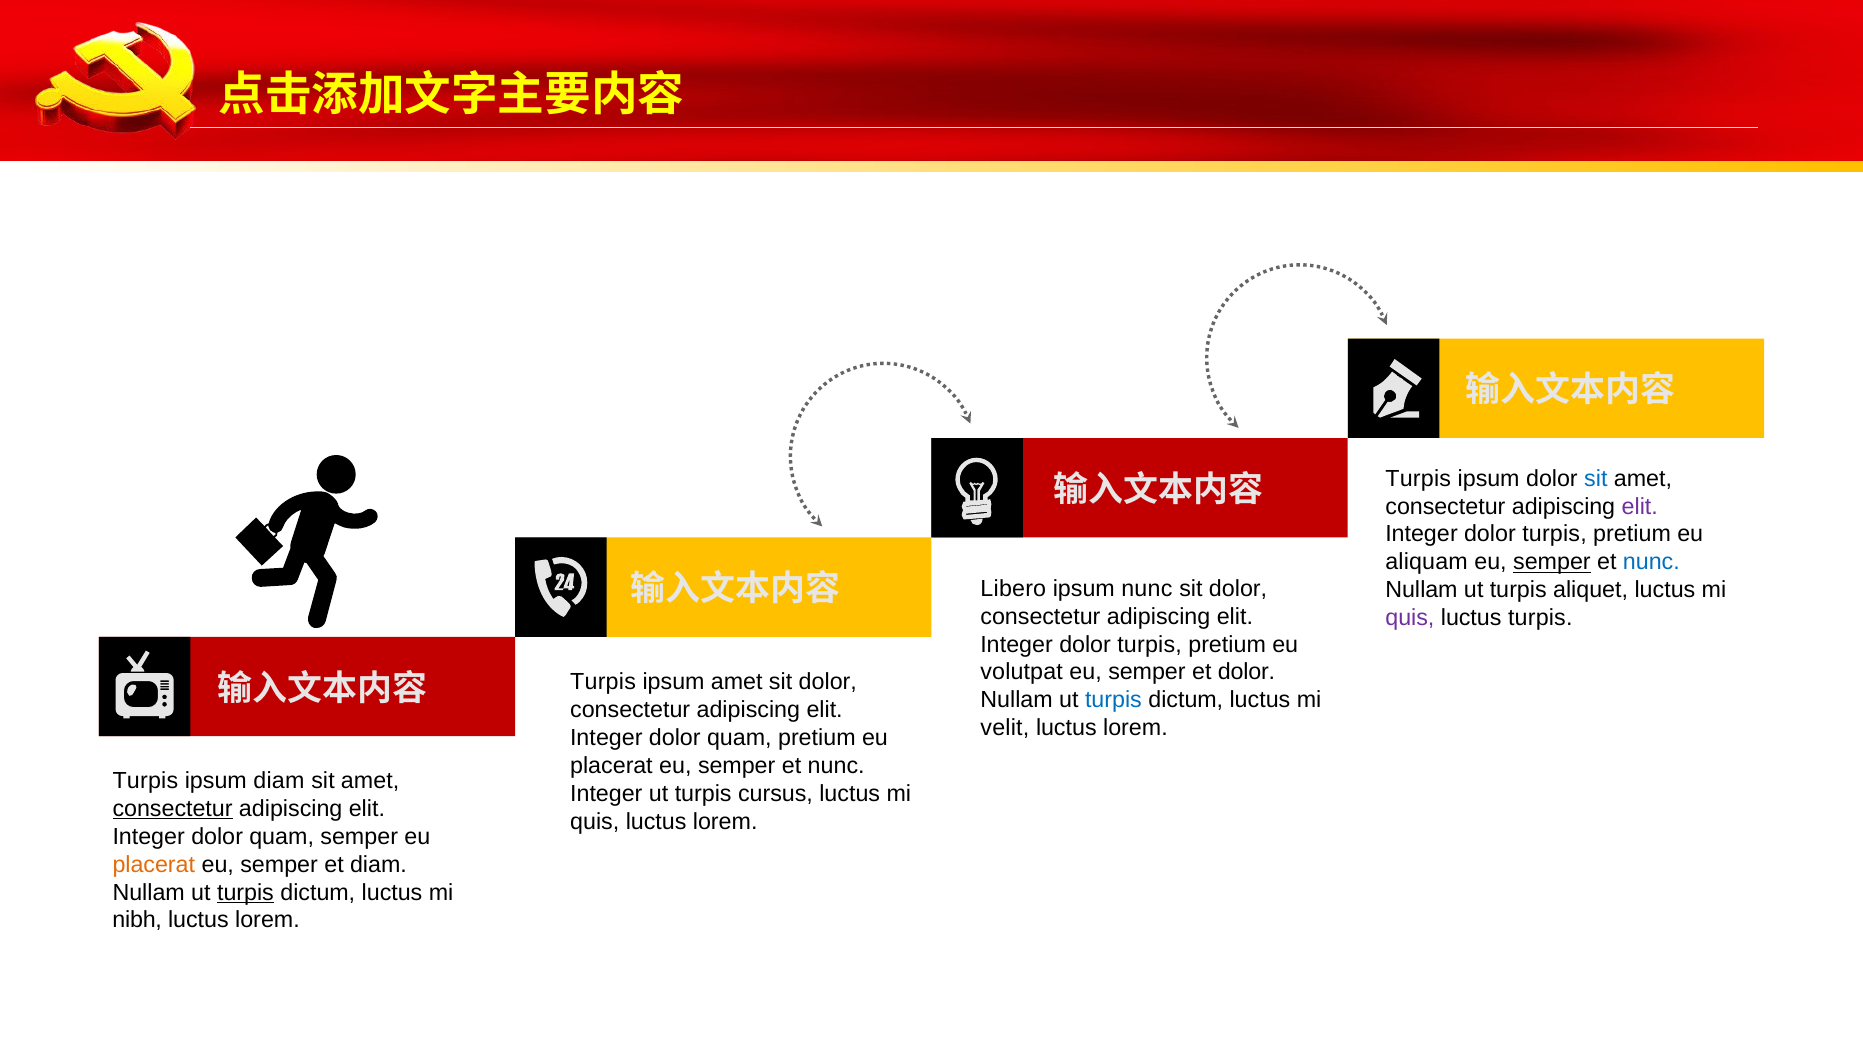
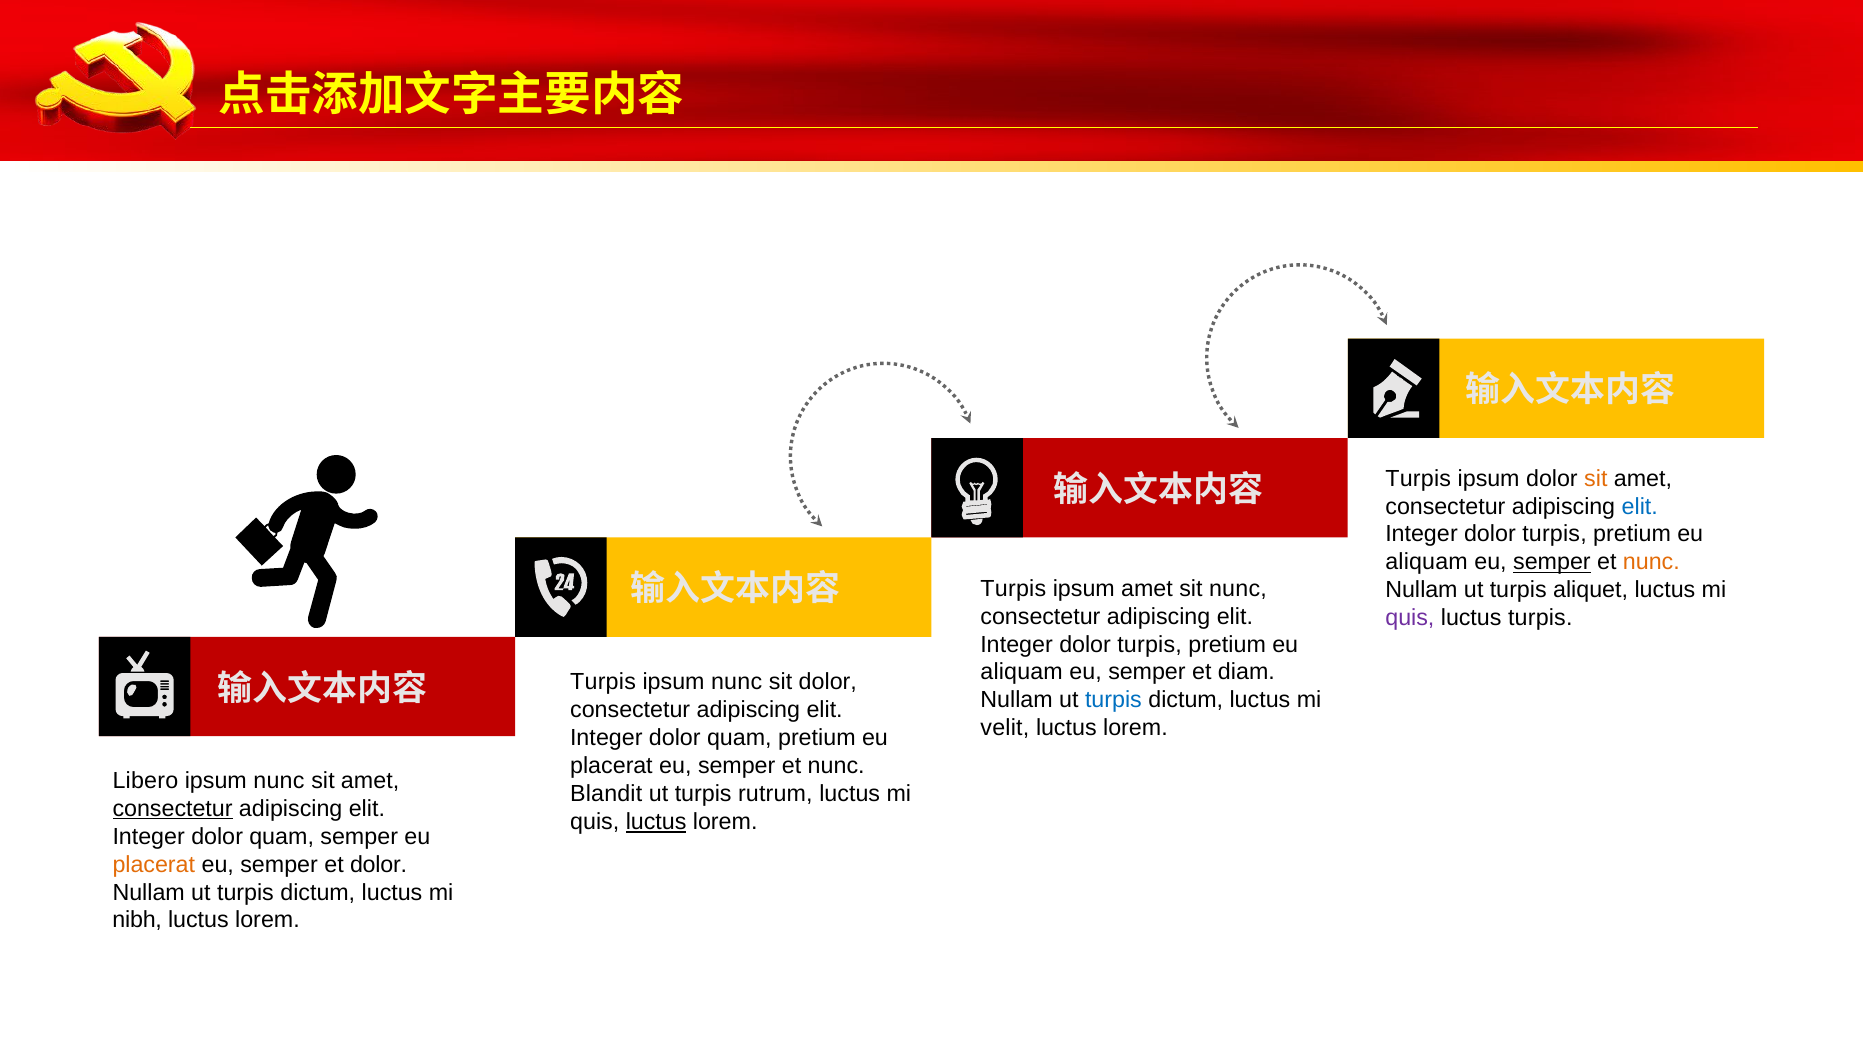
sit colour: blue -> orange (1596, 478)
elit colour: purple -> blue (1640, 506)
nunc colour: blue -> orange (1651, 562)
Libero: Libero -> Turpis (1013, 588)
ipsum nunc: nunc -> amet (1147, 588)
dolor: dolor -> nunc (1238, 588)
volutpat: volutpat -> aliquam (1022, 672)
et dolor: dolor -> diam (1246, 672)
amet: amet -> nunc (737, 682)
Turpis: Turpis -> Libero (145, 780)
diam: diam -> nunc (279, 780)
Integer: Integer -> Blandit (606, 794)
cursus: cursus -> rutrum (775, 794)
luctus underline: none -> present (656, 822)
et diam: diam -> dolor (379, 864)
turpis underline: present -> none (246, 892)
